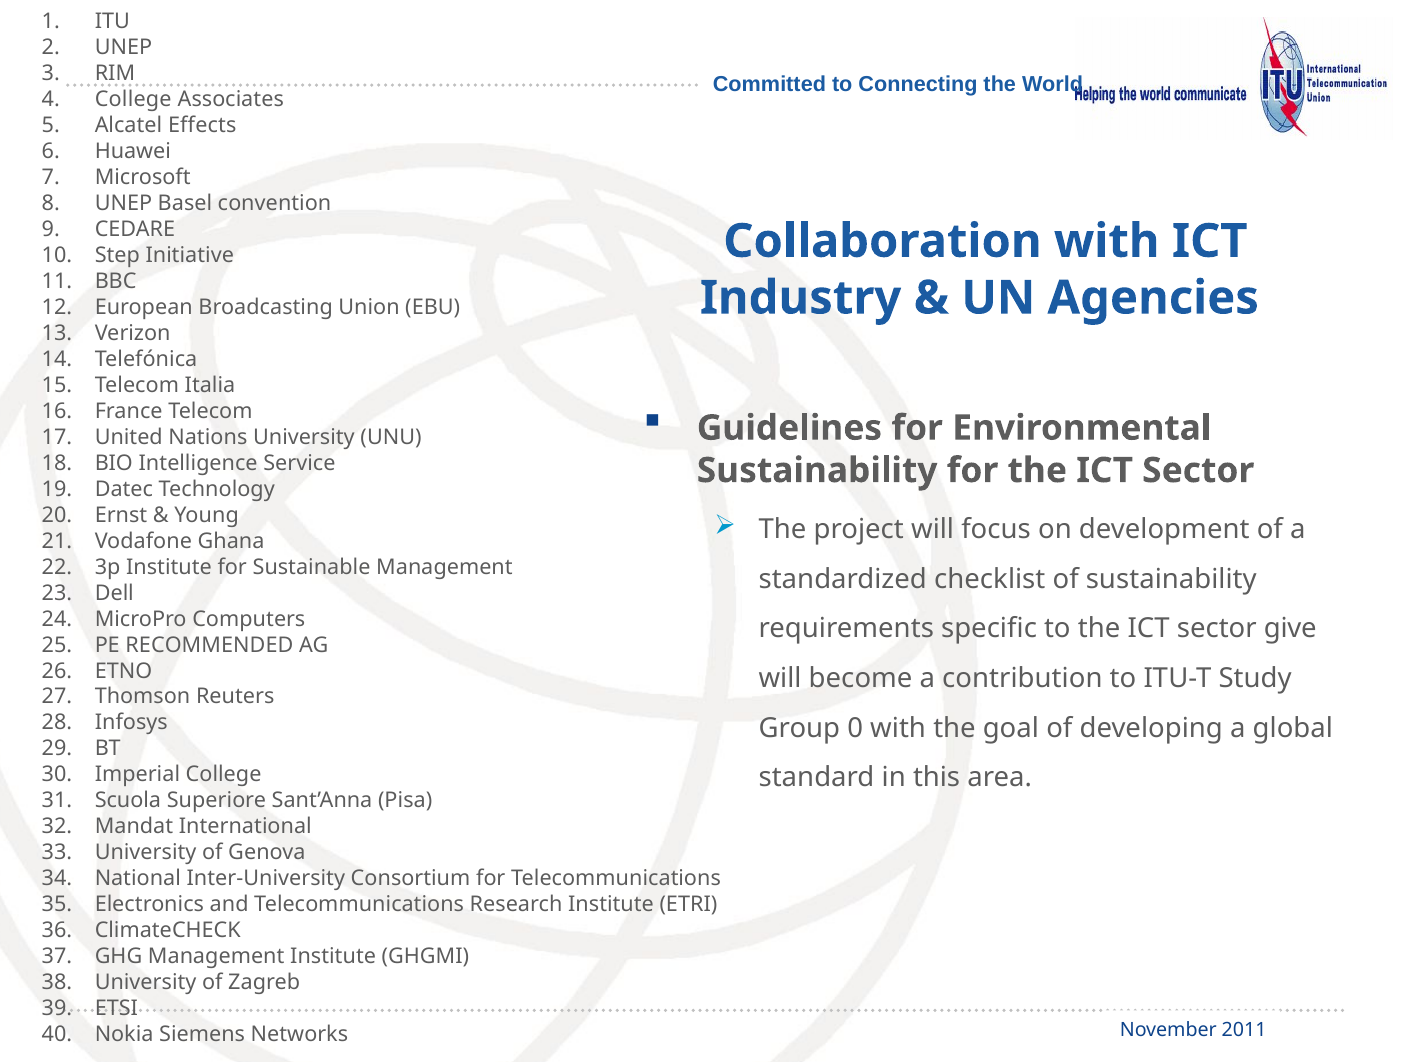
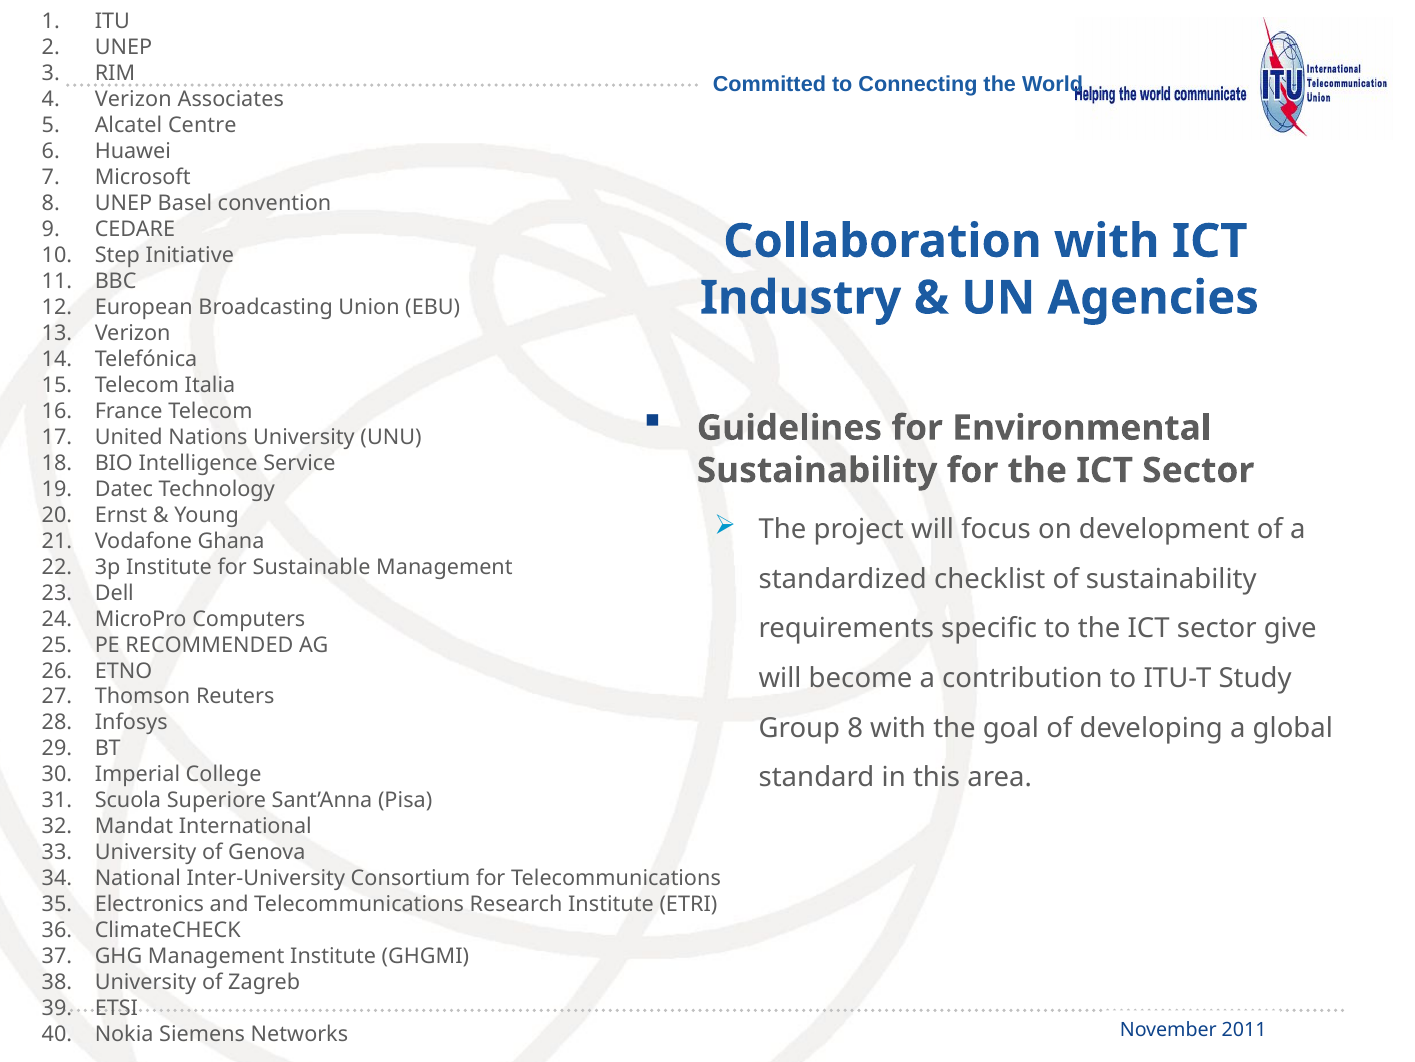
College: College -> Verizon (133, 99)
Effects: Effects -> Centre (202, 125)
Group 0: 0 -> 8 (855, 727)
